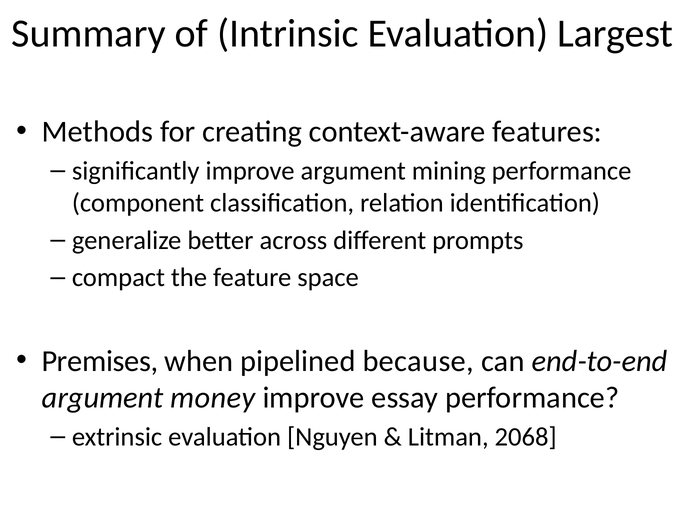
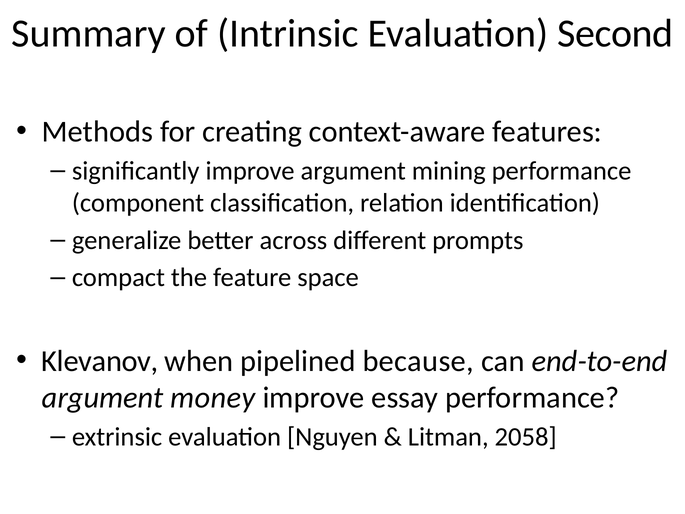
Largest: Largest -> Second (615, 33)
Premises: Premises -> Klevanov (100, 361)
2068: 2068 -> 2058 (526, 437)
